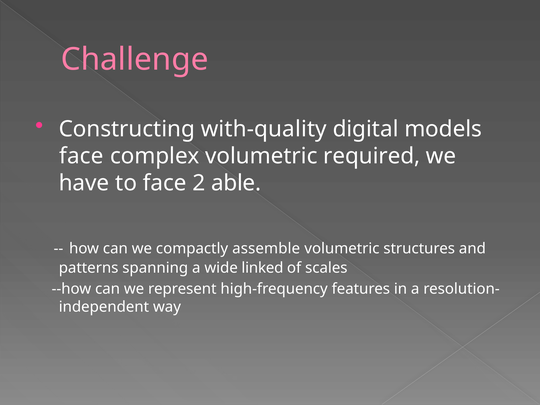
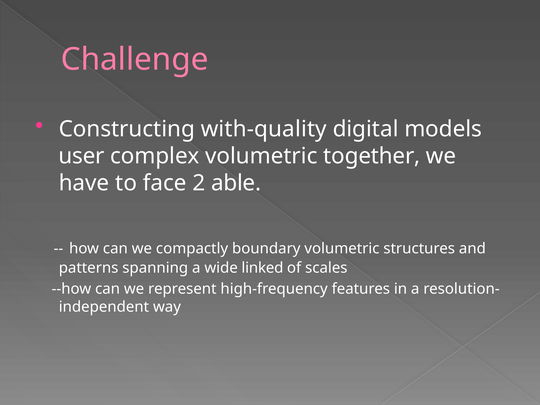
face: face -> user (82, 156)
required: required -> together (372, 156)
assemble: assemble -> boundary (266, 248)
